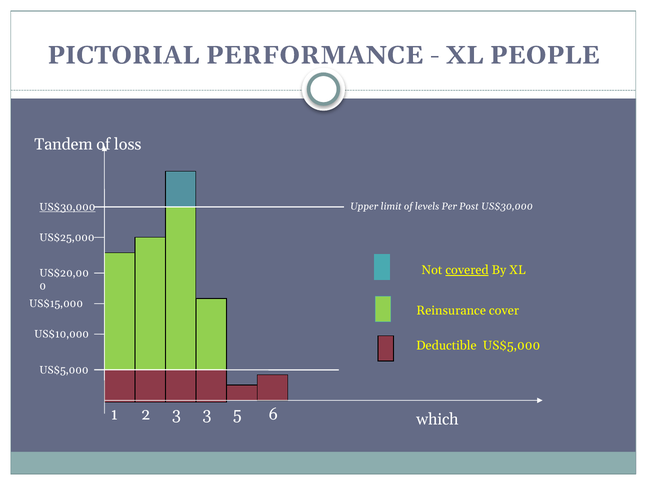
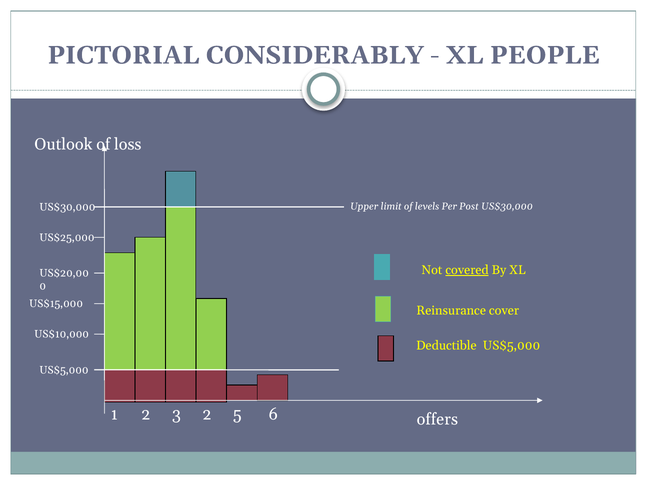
PERFORMANCE: PERFORMANCE -> CONSIDERABLY (315, 55)
Tandem: Tandem -> Outlook (63, 145)
US$30,000 underline: present -> none (67, 207)
3 3: 3 -> 2 (207, 415)
which: which -> offers (437, 420)
